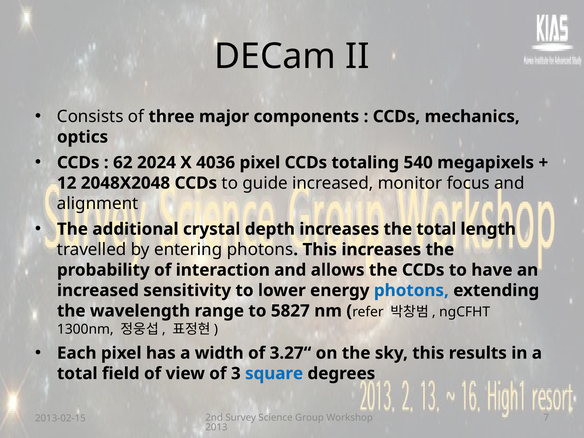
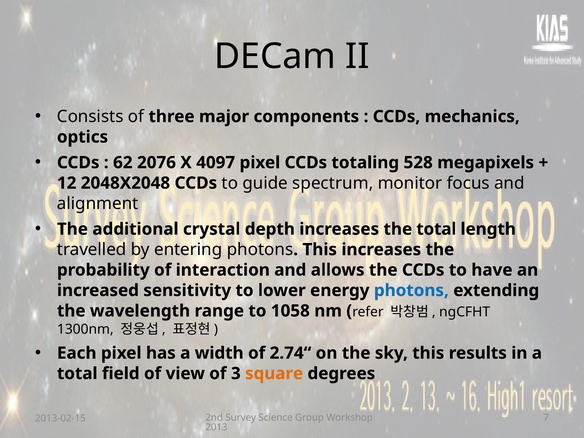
2024: 2024 -> 2076 (156, 163)
4036: 4036 -> 4097 (216, 163)
540: 540 -> 528 (418, 163)
guide increased: increased -> spectrum (333, 183)
5827: 5827 -> 1058 (290, 311)
3.27“: 3.27“ -> 2.74“ (290, 353)
square colour: blue -> orange (274, 374)
